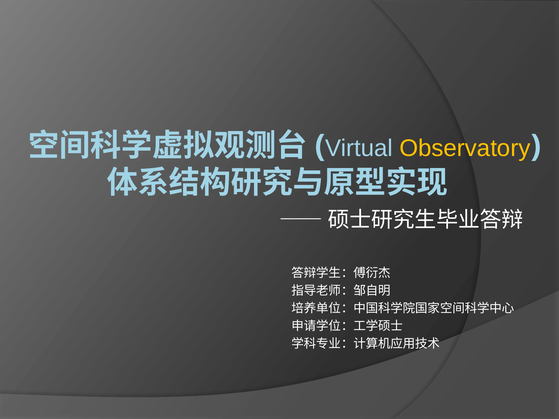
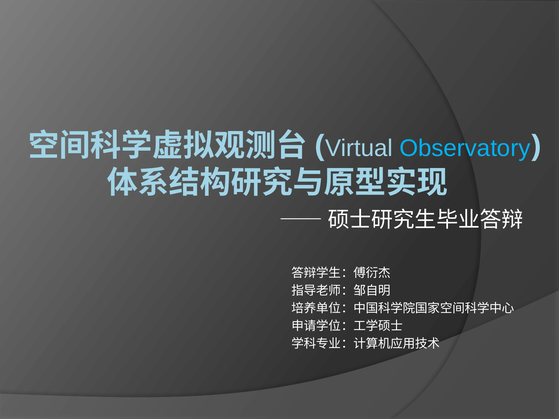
Observatory colour: yellow -> light blue (465, 148)
